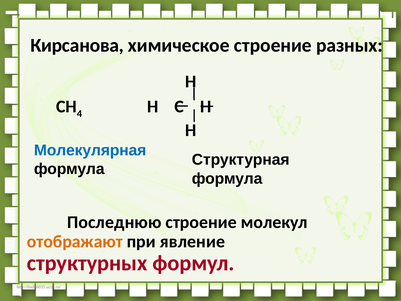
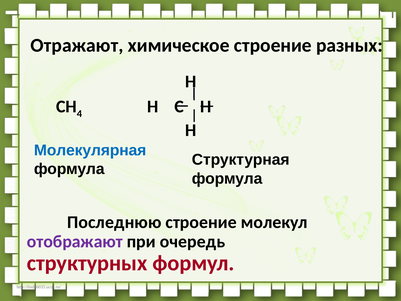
Кирсанова: Кирсанова -> Отражают (77, 45)
отображают colour: orange -> purple (75, 241)
явление: явление -> очередь (192, 241)
